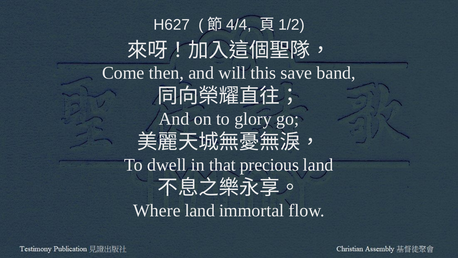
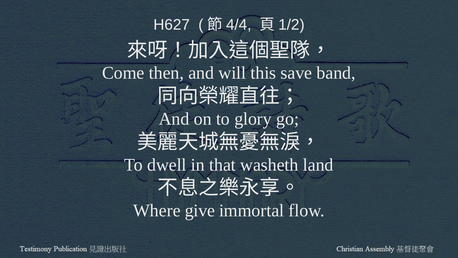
precious: precious -> washeth (269, 165)
Where land: land -> give (200, 210)
